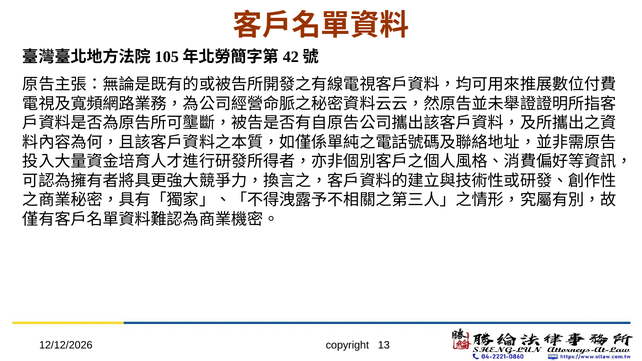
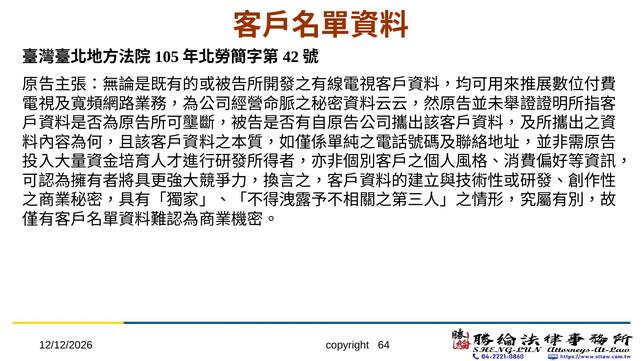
13: 13 -> 64 (384, 345)
